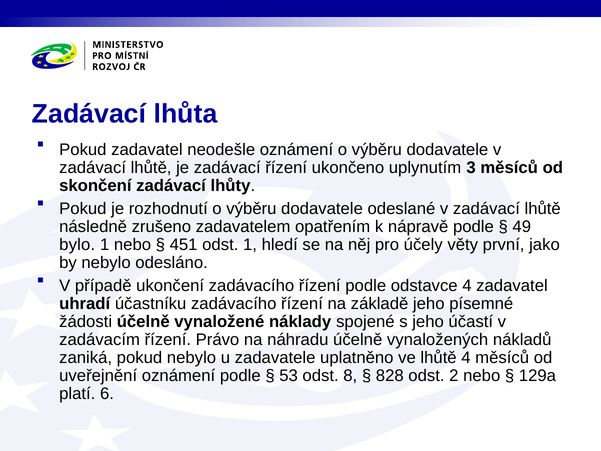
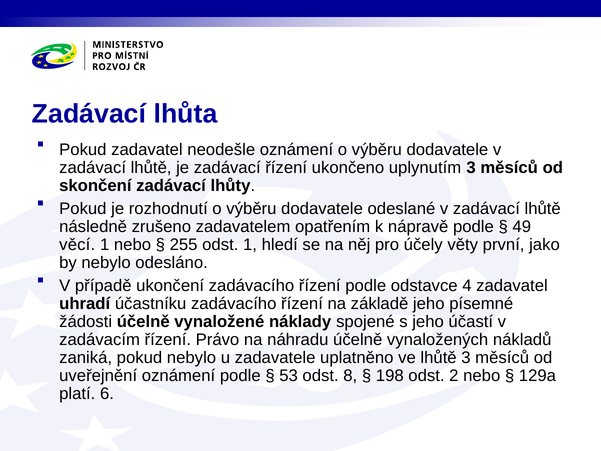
bylo: bylo -> věcí (77, 245)
451: 451 -> 255 (184, 245)
lhůtě 4: 4 -> 3 (466, 358)
828: 828 -> 198 (390, 376)
